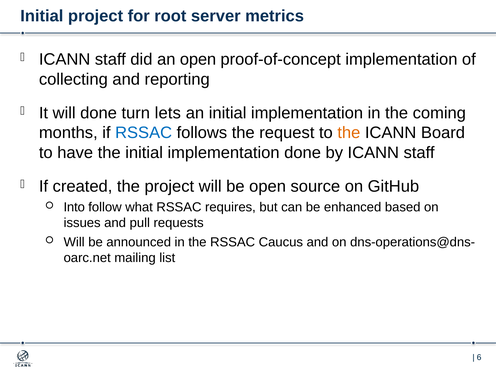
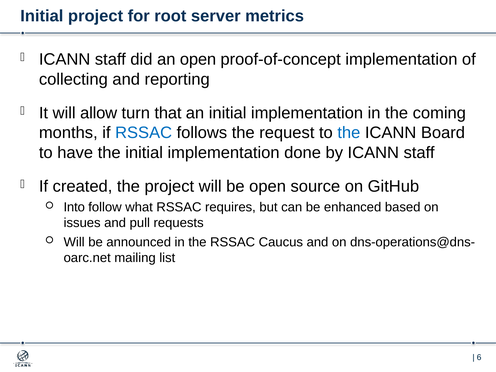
will done: done -> allow (99, 113)
lets: lets -> that (168, 113)
the colour: orange -> blue (349, 133)
